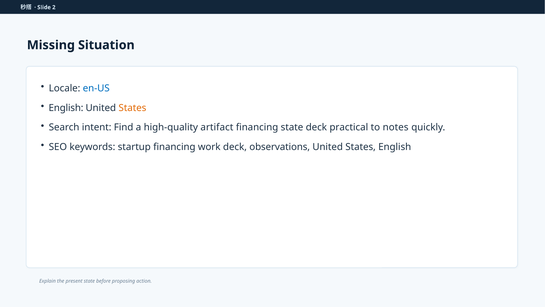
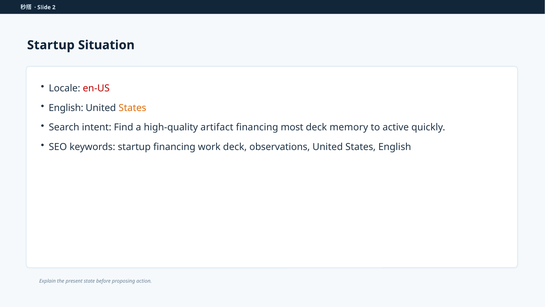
Missing: Missing -> Startup (51, 45)
en-US colour: blue -> red (96, 88)
financing state: state -> most (292, 127)
practical: practical -> memory (349, 127)
notes: notes -> active (396, 127)
